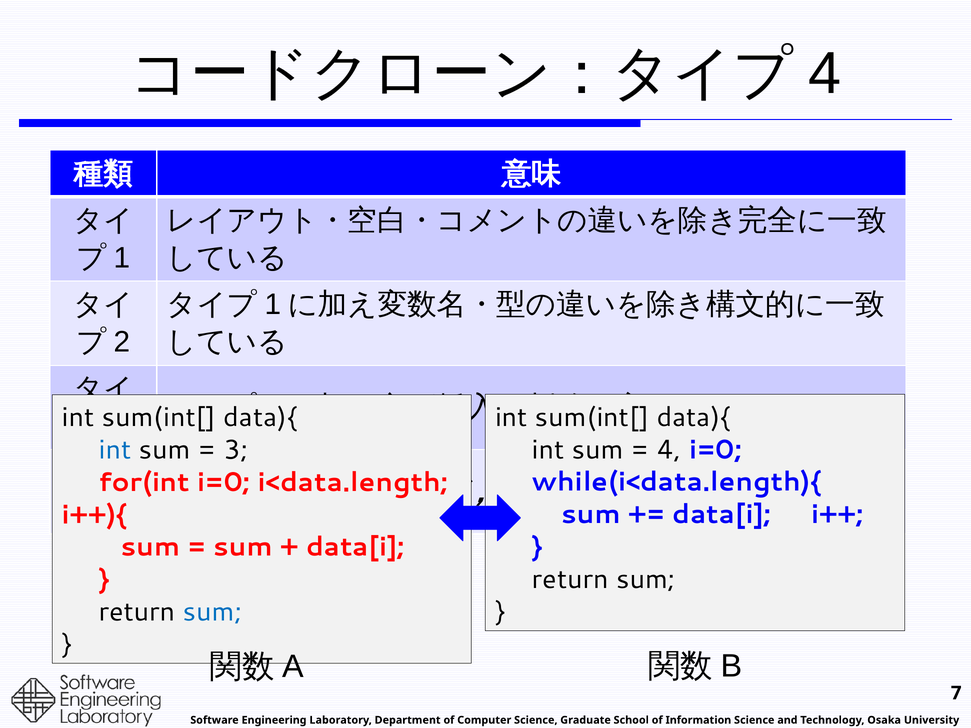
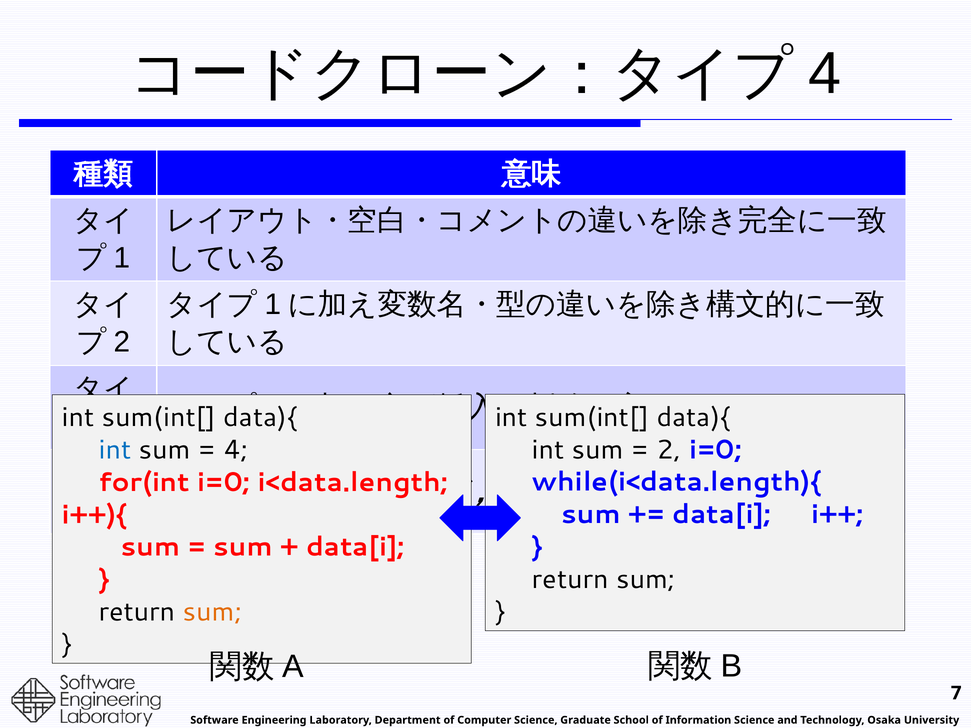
4: 4 -> 2 (669, 450)
3: 3 -> 4 (236, 450)
sum colour: blue -> orange (213, 612)
